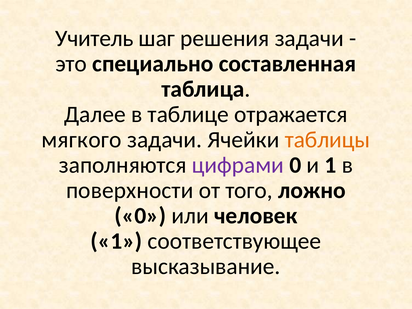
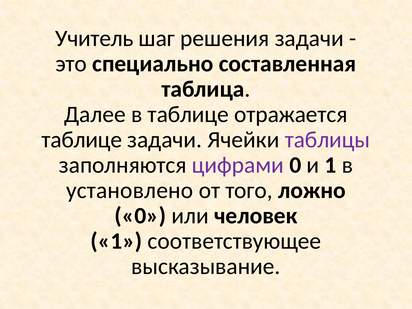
мягкого: мягкого -> таблице (82, 140)
таблицы colour: orange -> purple (327, 140)
поверхности: поверхности -> установлено (130, 190)
